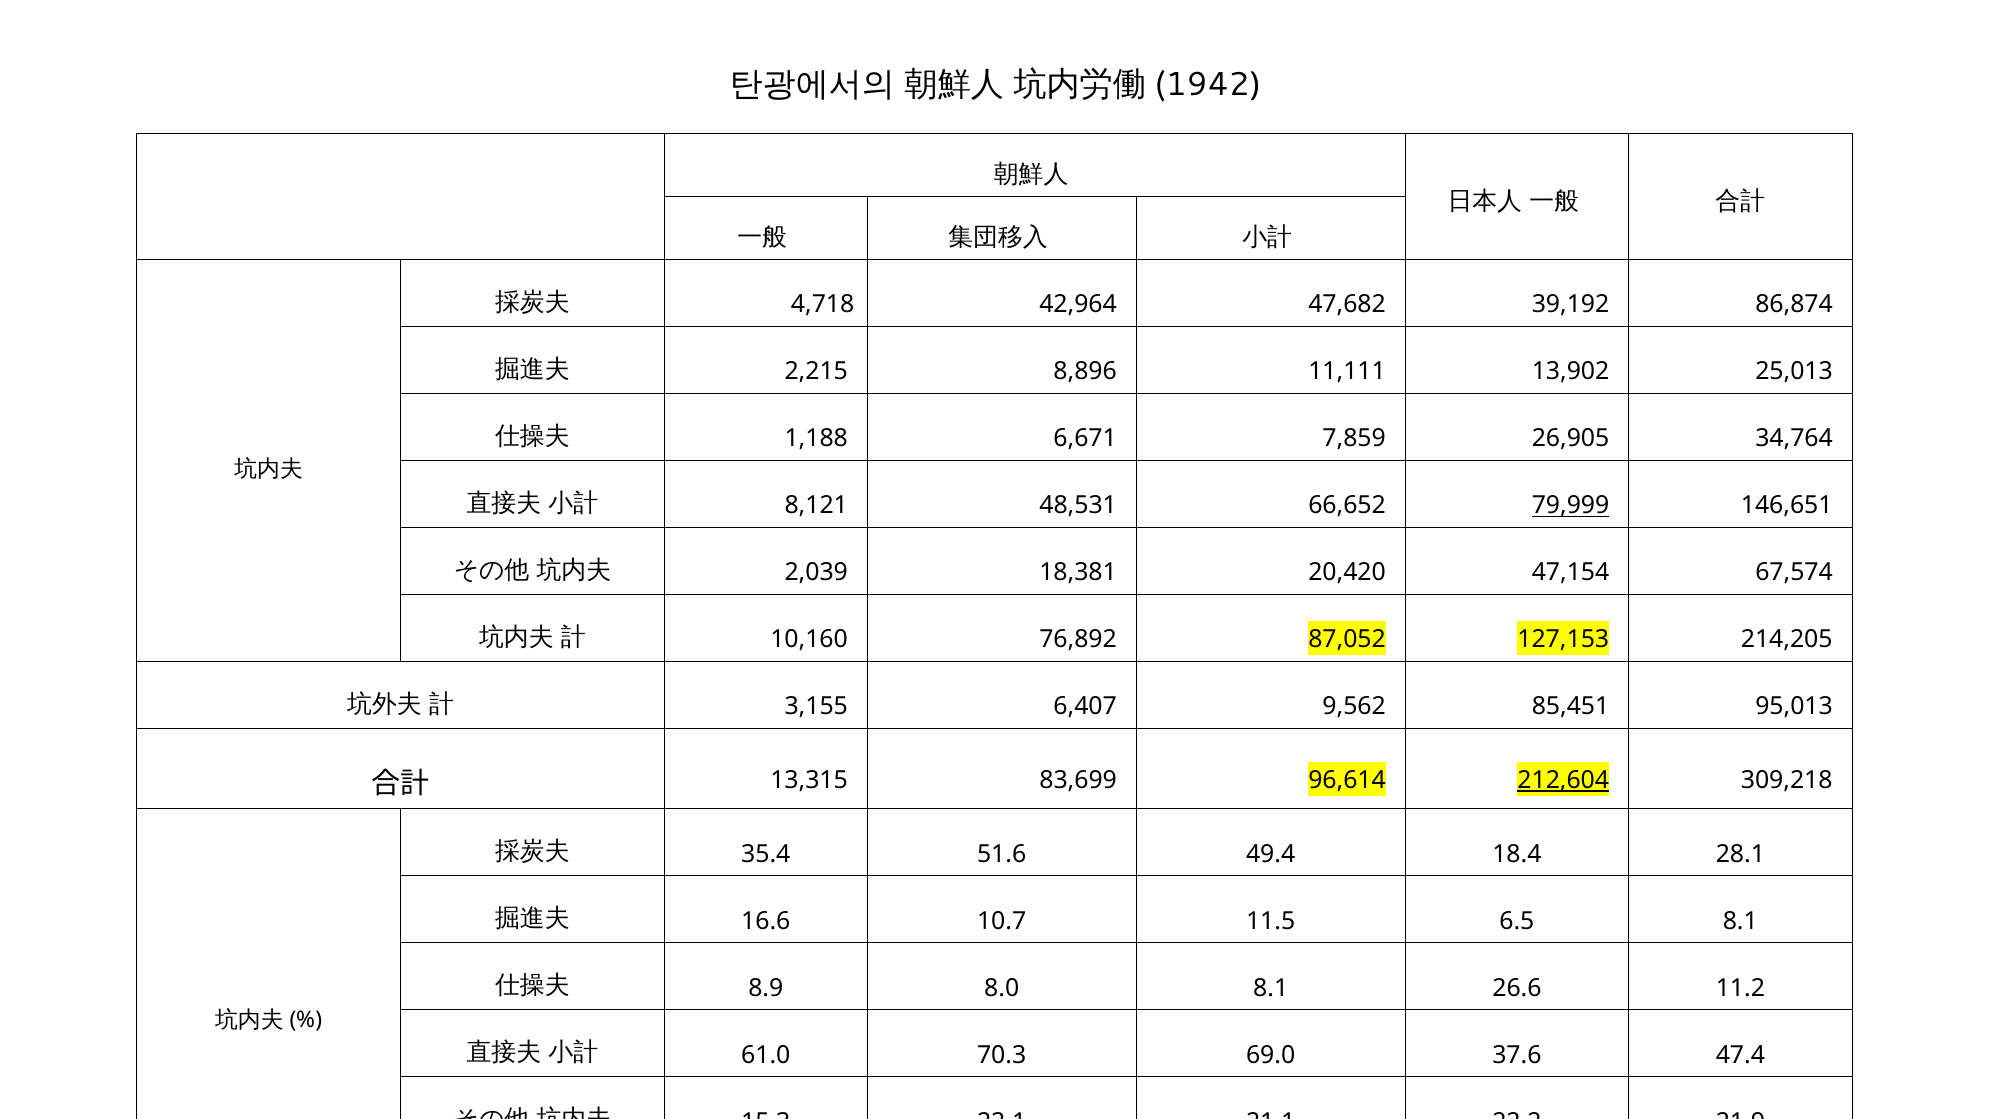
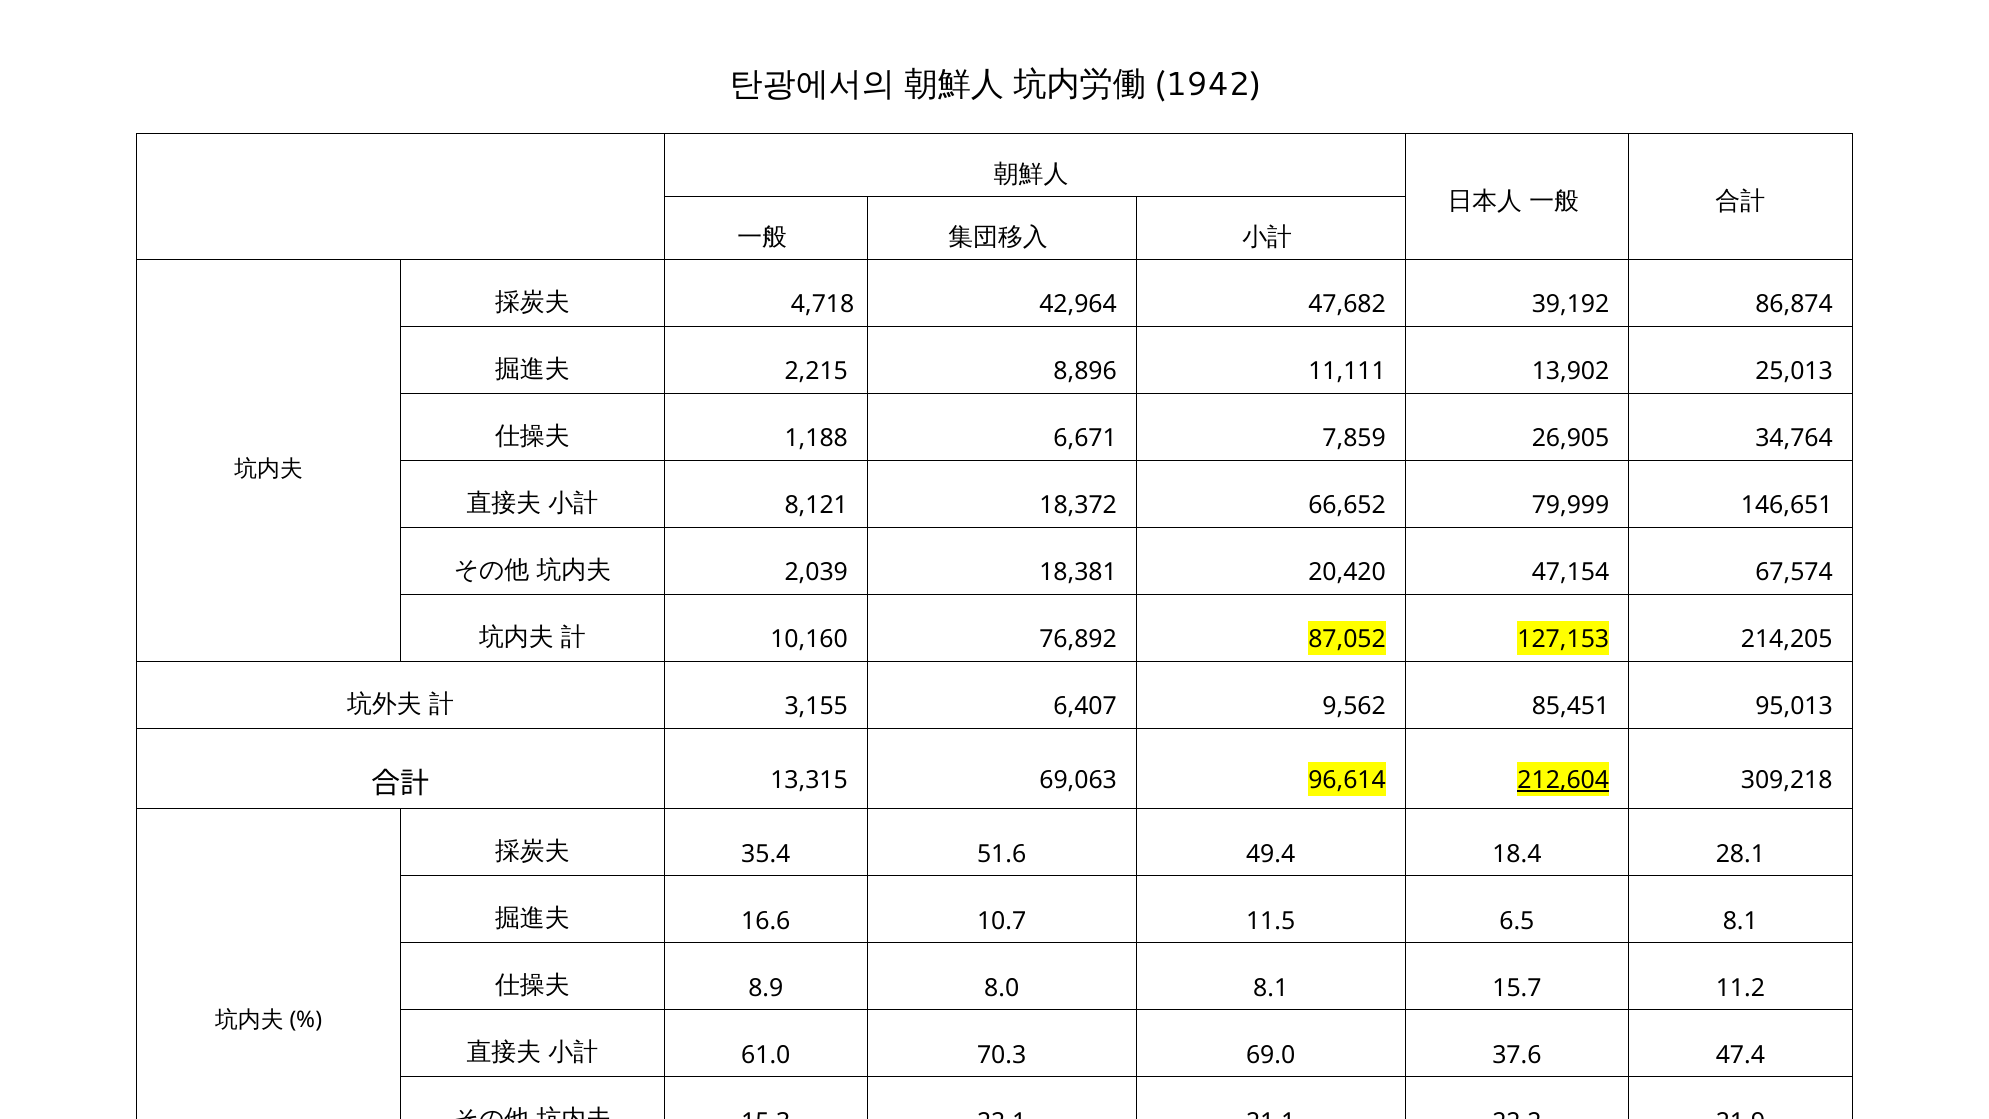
48,531: 48,531 -> 18,372 (1078, 506)
79,999 underline: present -> none (1571, 506)
83,699: 83,699 -> 69,063 (1078, 780)
26.6: 26.6 -> 15.7 (1517, 988)
